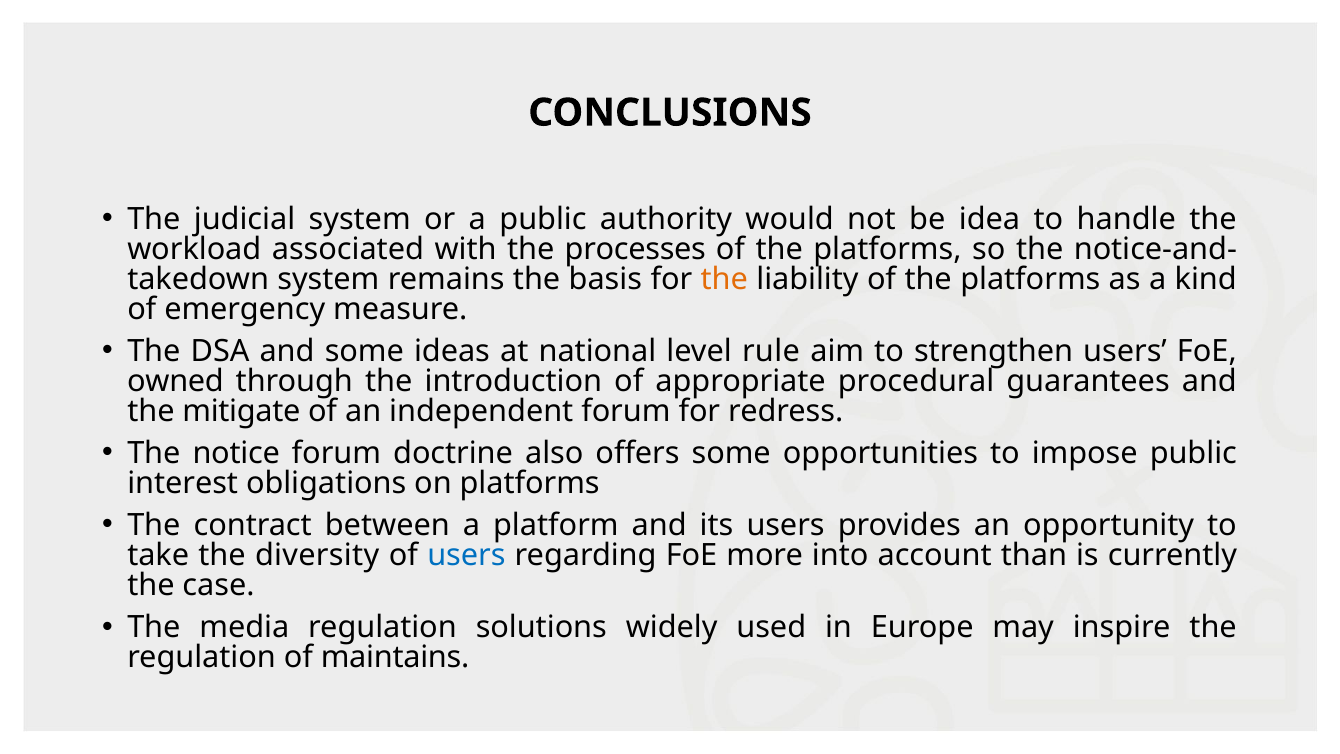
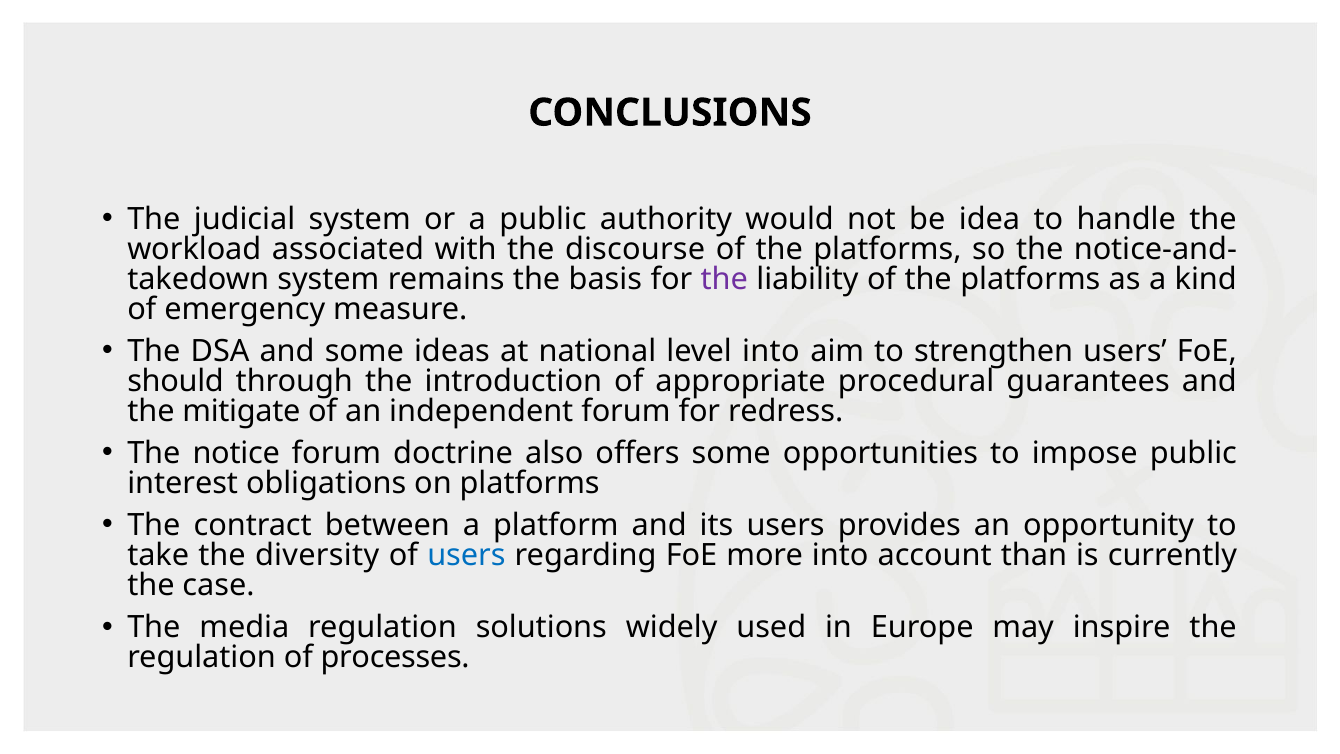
processes: processes -> discourse (635, 249)
the colour: orange -> purple (724, 279)
level rule: rule -> into (771, 351)
owned: owned -> should (176, 381)
maintains: maintains -> processes (395, 657)
